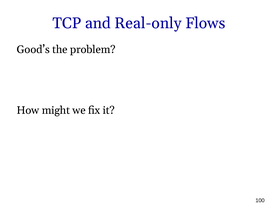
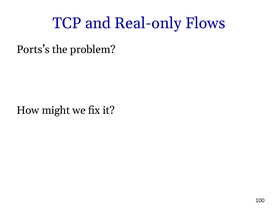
Good’s: Good’s -> Ports’s (33, 49)
